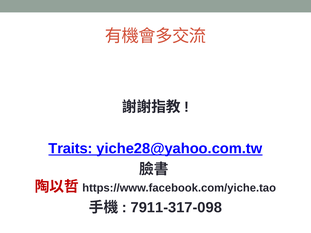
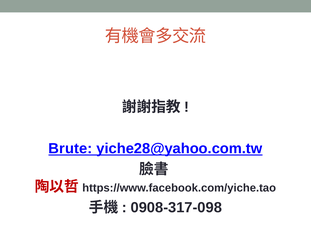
Traits: Traits -> Brute (70, 149)
7911-317-098: 7911-317-098 -> 0908-317-098 (176, 208)
